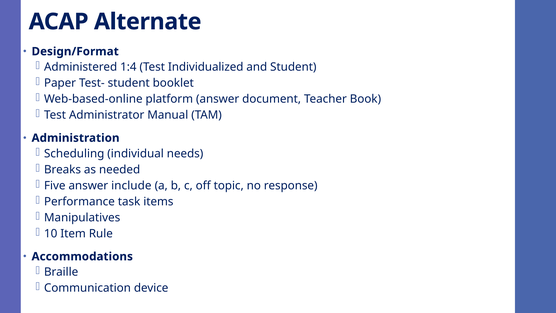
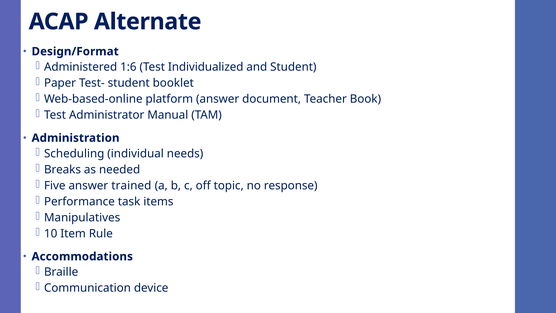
1:4: 1:4 -> 1:6 (128, 67)
include: include -> trained (131, 185)
